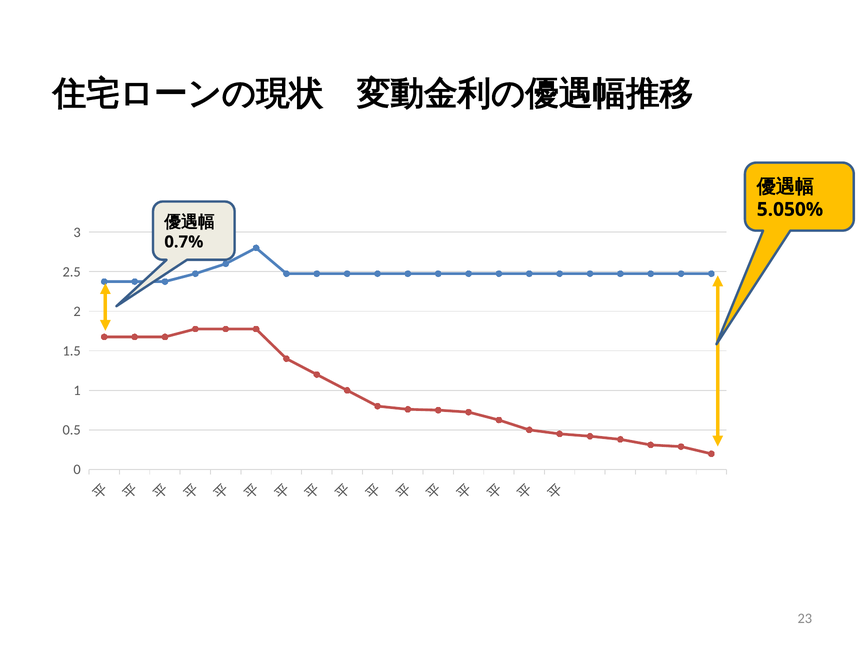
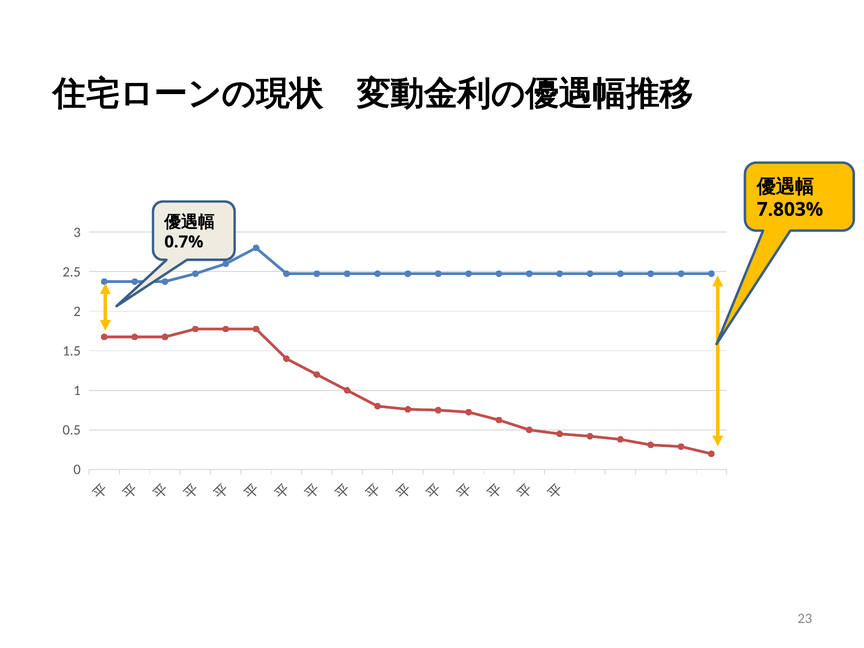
5.050%: 5.050% -> 7.803% (790, 209)
